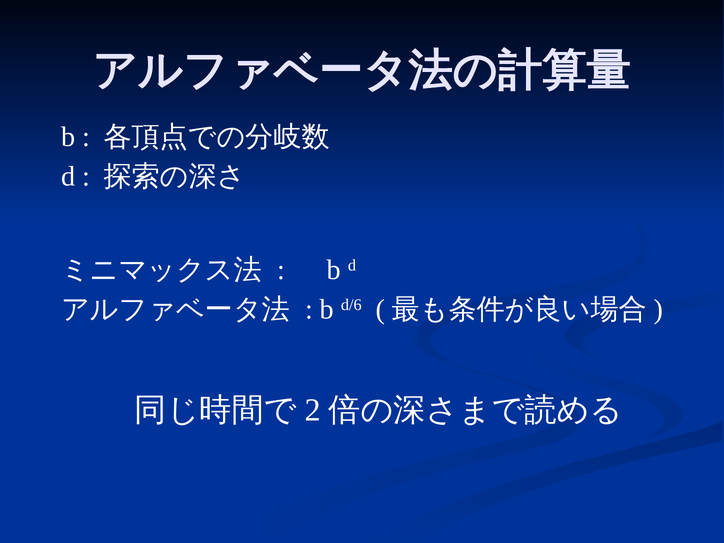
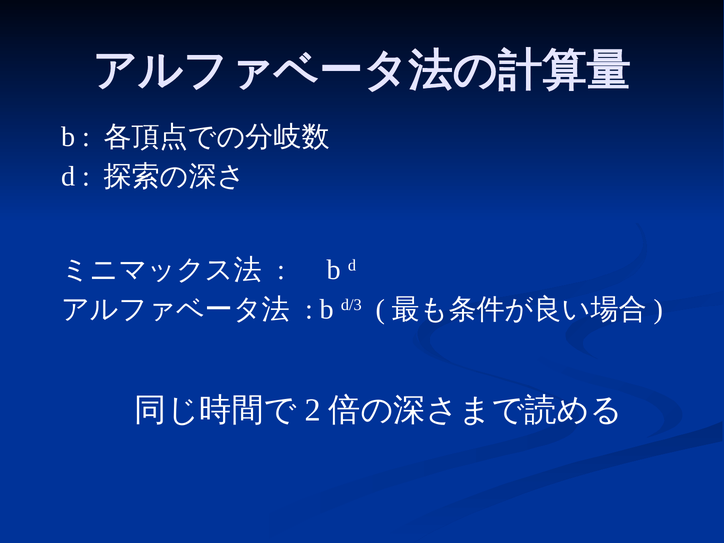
d/6: d/6 -> d/3 (351, 305)
